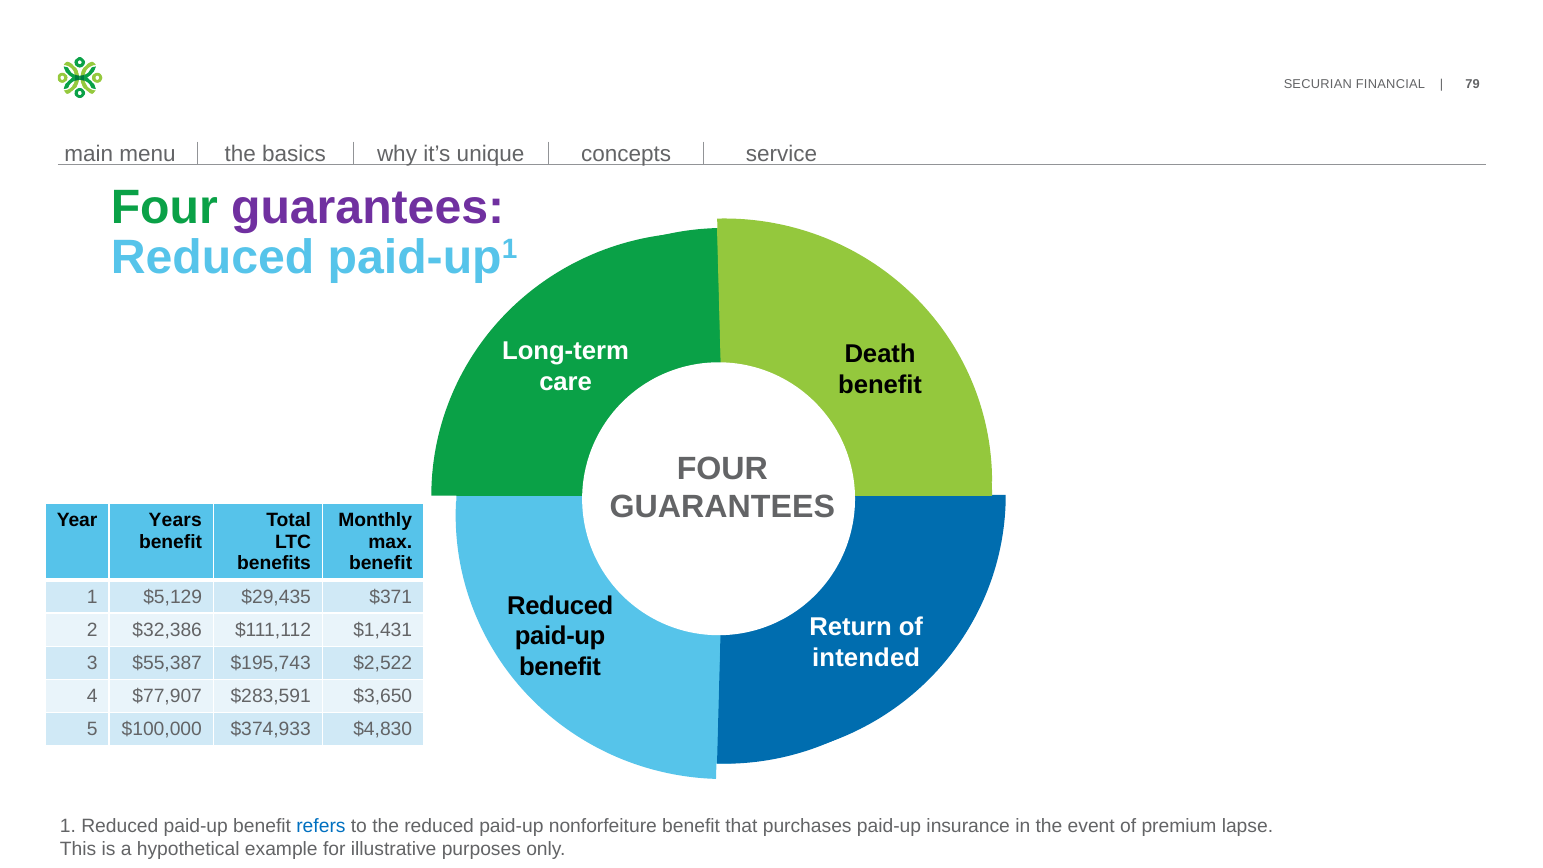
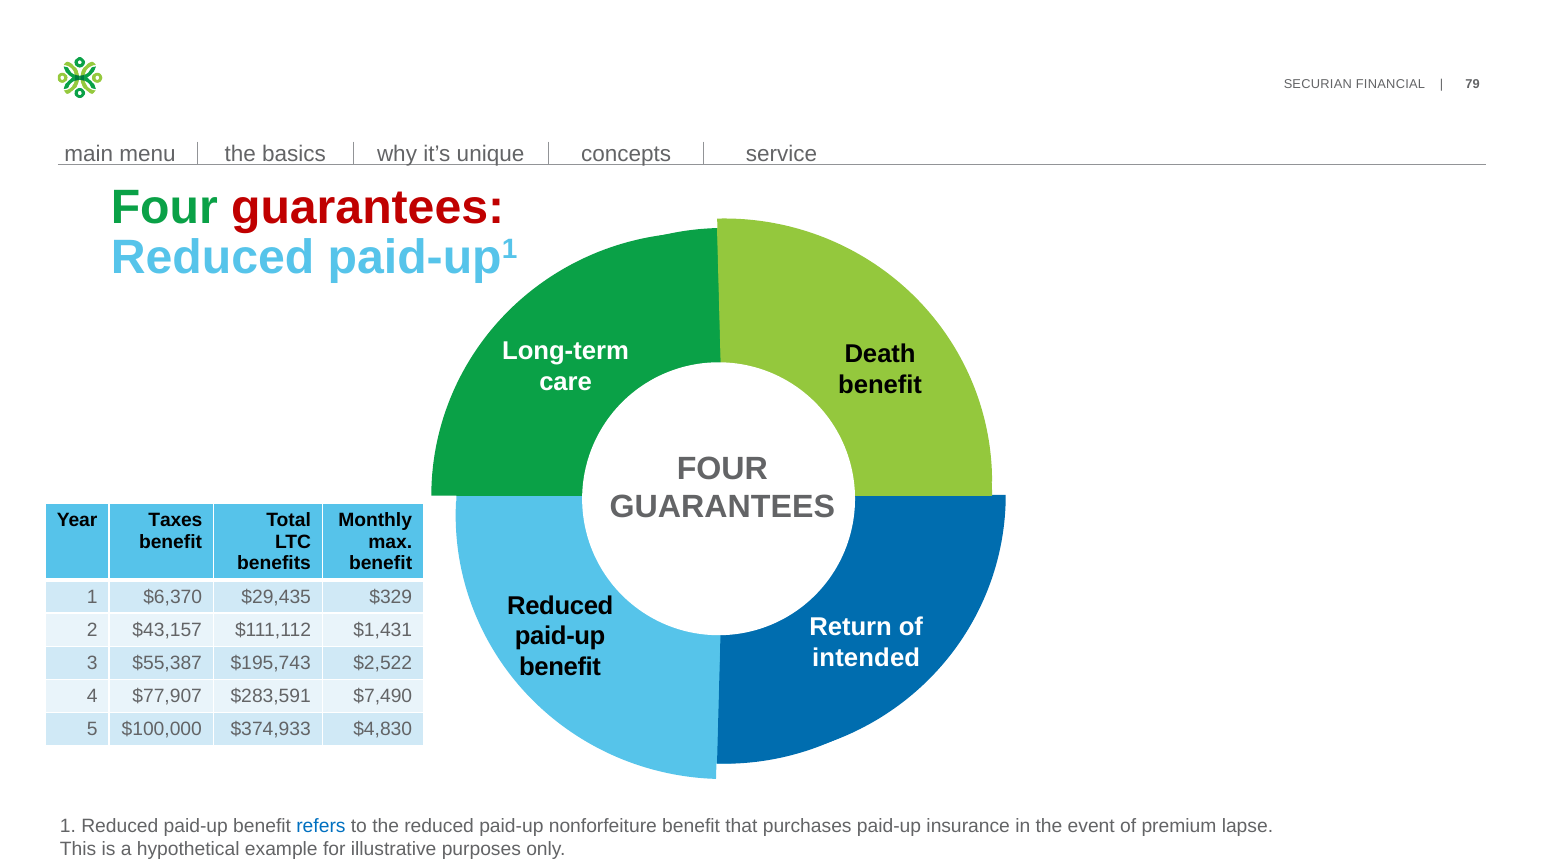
guarantees colour: purple -> red (368, 208)
Years: Years -> Taxes (175, 520)
$5,129: $5,129 -> $6,370 (173, 597)
$371: $371 -> $329 (391, 597)
$32,386: $32,386 -> $43,157 (167, 630)
$3,650: $3,650 -> $7,490 (383, 696)
